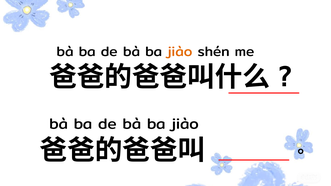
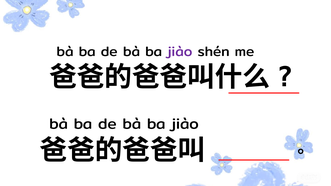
jiào colour: orange -> purple (180, 52)
